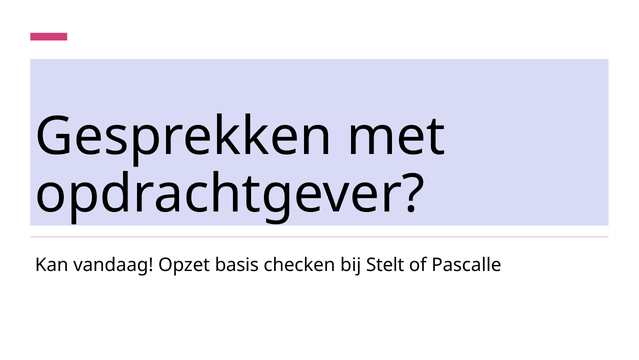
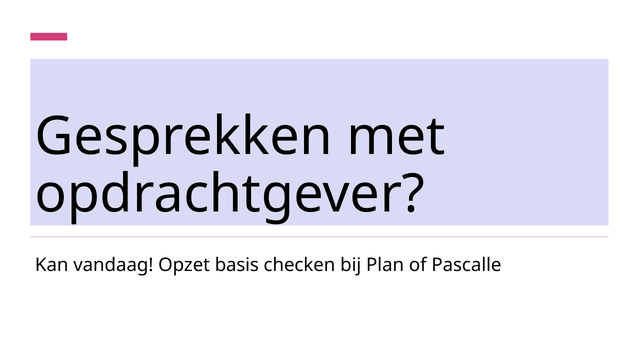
Stelt: Stelt -> Plan (385, 265)
